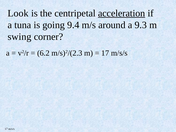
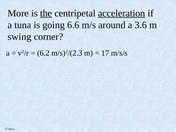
Look: Look -> More (18, 13)
the underline: none -> present (46, 13)
9.4: 9.4 -> 6.6 (73, 25)
9.3: 9.3 -> 3.6 (141, 25)
